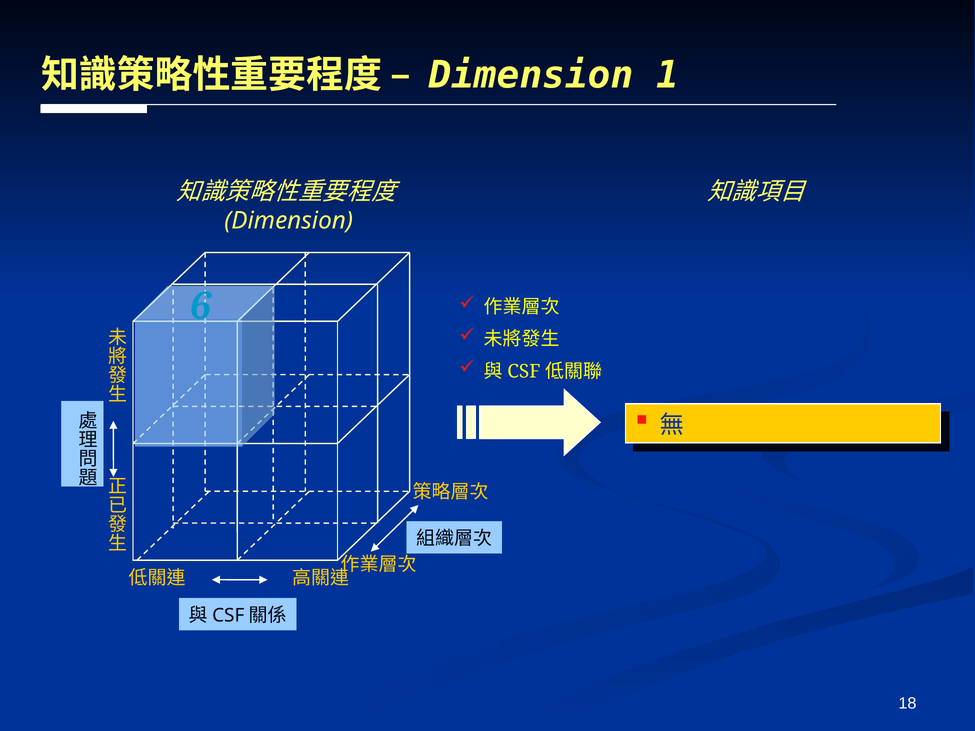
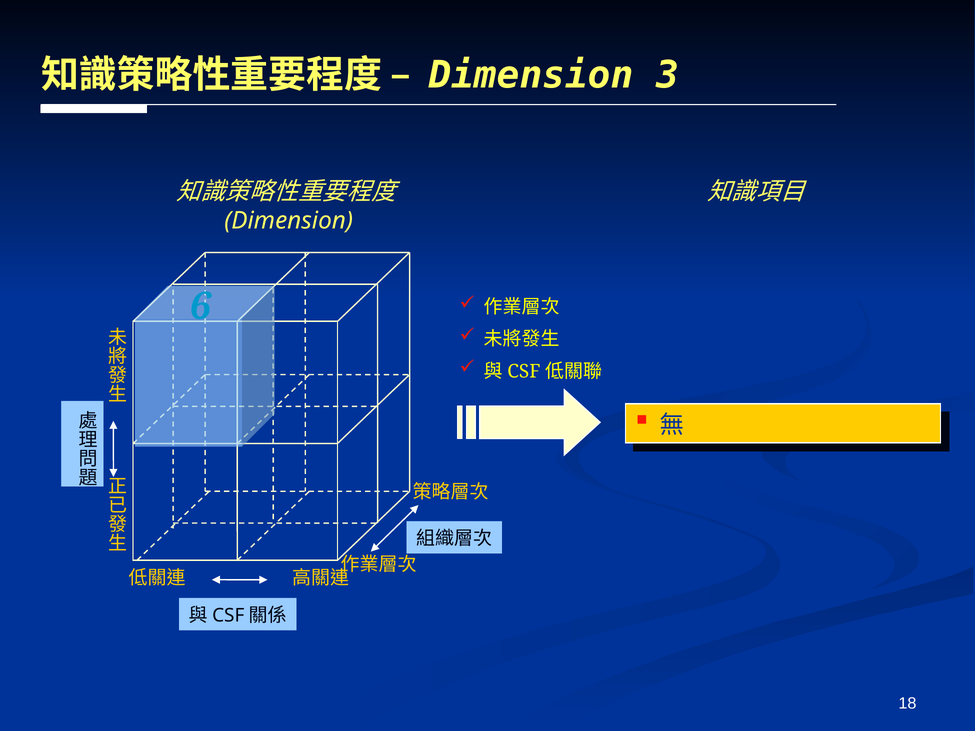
1: 1 -> 3 (668, 76)
